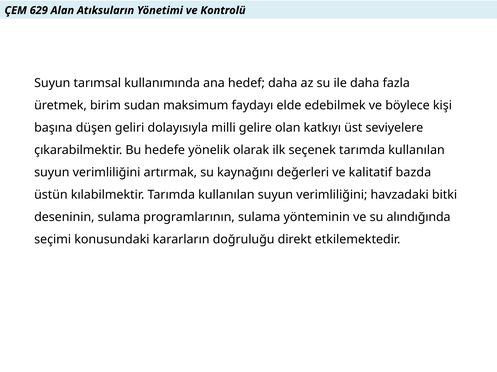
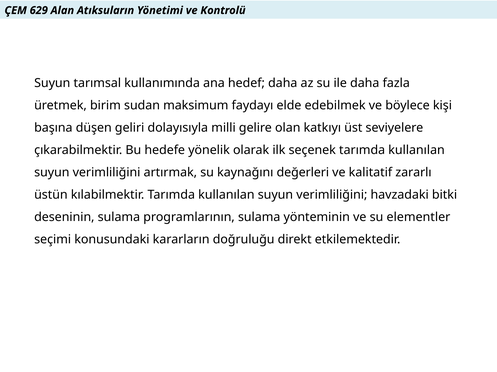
bazda: bazda -> zararlı (413, 173)
alındığında: alındığında -> elementler (418, 217)
